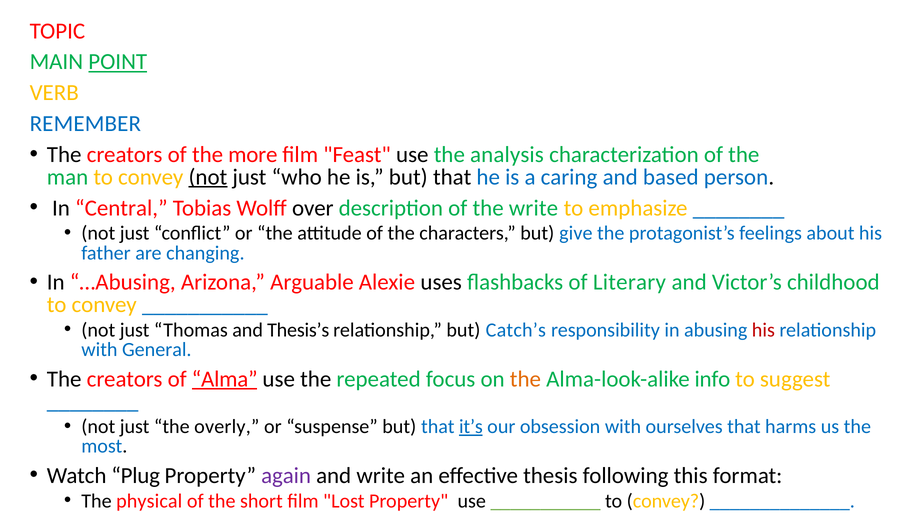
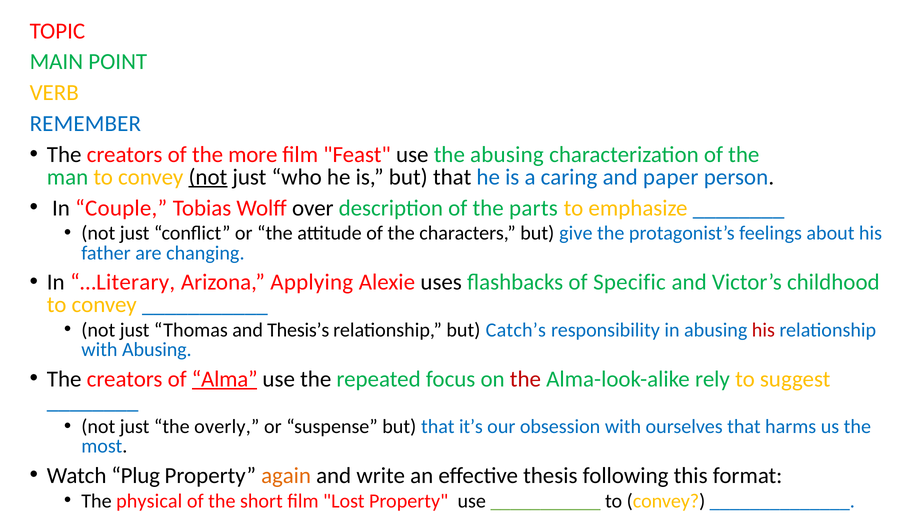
POINT underline: present -> none (118, 62)
the analysis: analysis -> abusing (507, 155)
based: based -> paper (671, 177)
Central: Central -> Couple (121, 208)
the write: write -> parts (533, 208)
…Abusing: …Abusing -> …Literary (123, 282)
Arguable: Arguable -> Applying (312, 282)
Literary: Literary -> Specific (629, 282)
with General: General -> Abusing (157, 349)
the colour: orange -> red (525, 379)
info: info -> rely (712, 379)
it’s underline: present -> none (471, 427)
again colour: purple -> orange (286, 476)
